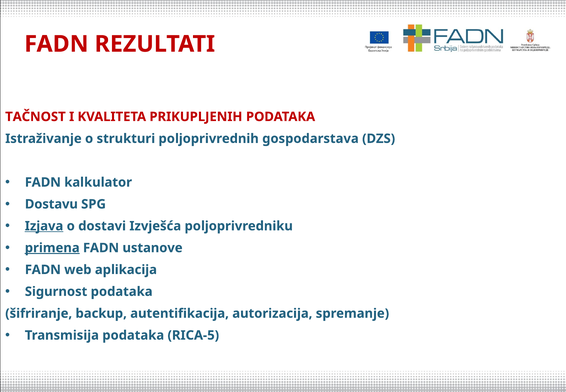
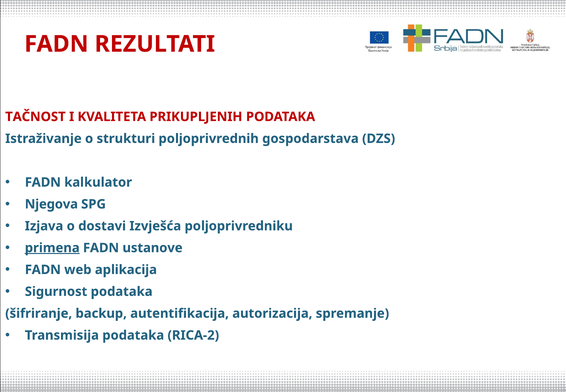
Dostavu: Dostavu -> Njegova (51, 204)
Izjava underline: present -> none (44, 226)
RICA-5: RICA-5 -> RICA-2 (193, 335)
